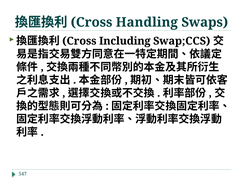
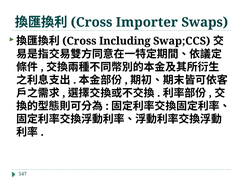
Handling: Handling -> Importer (147, 22)
